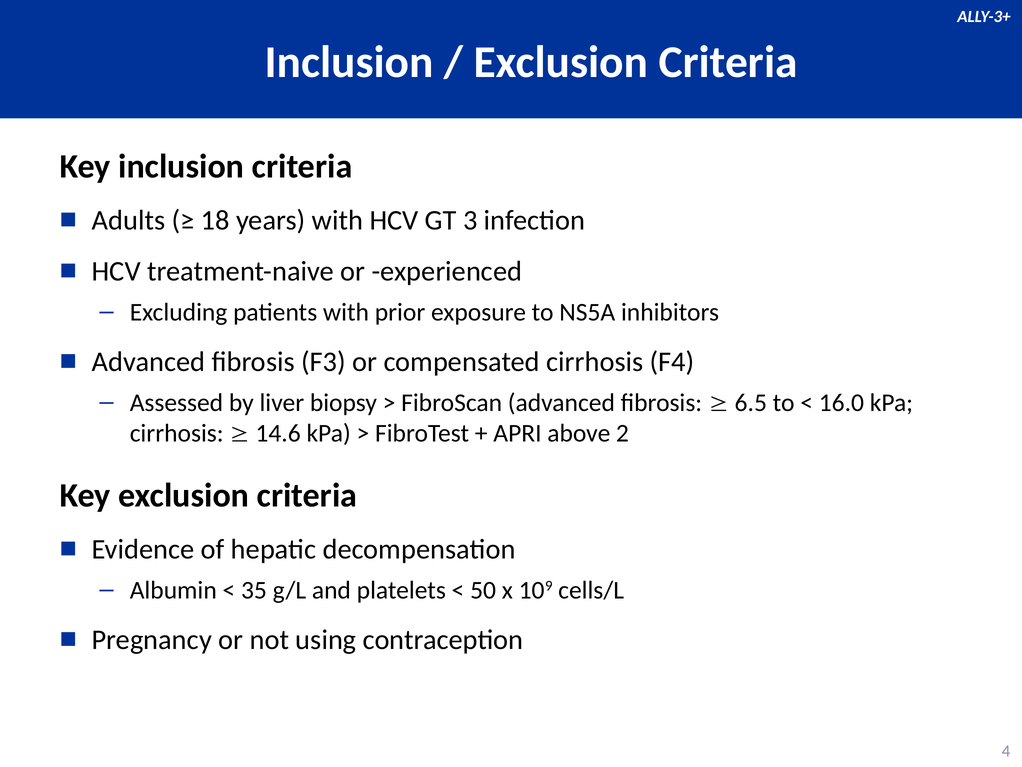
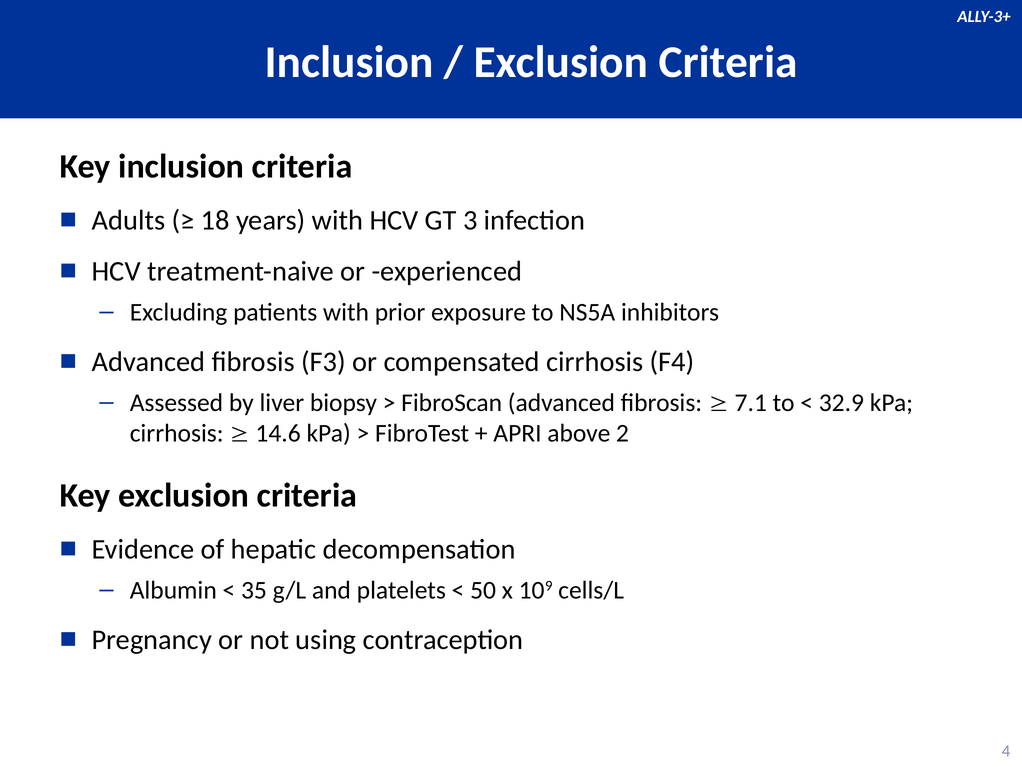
6.5: 6.5 -> 7.1 (751, 402)
16.0: 16.0 -> 32.9 (841, 402)
